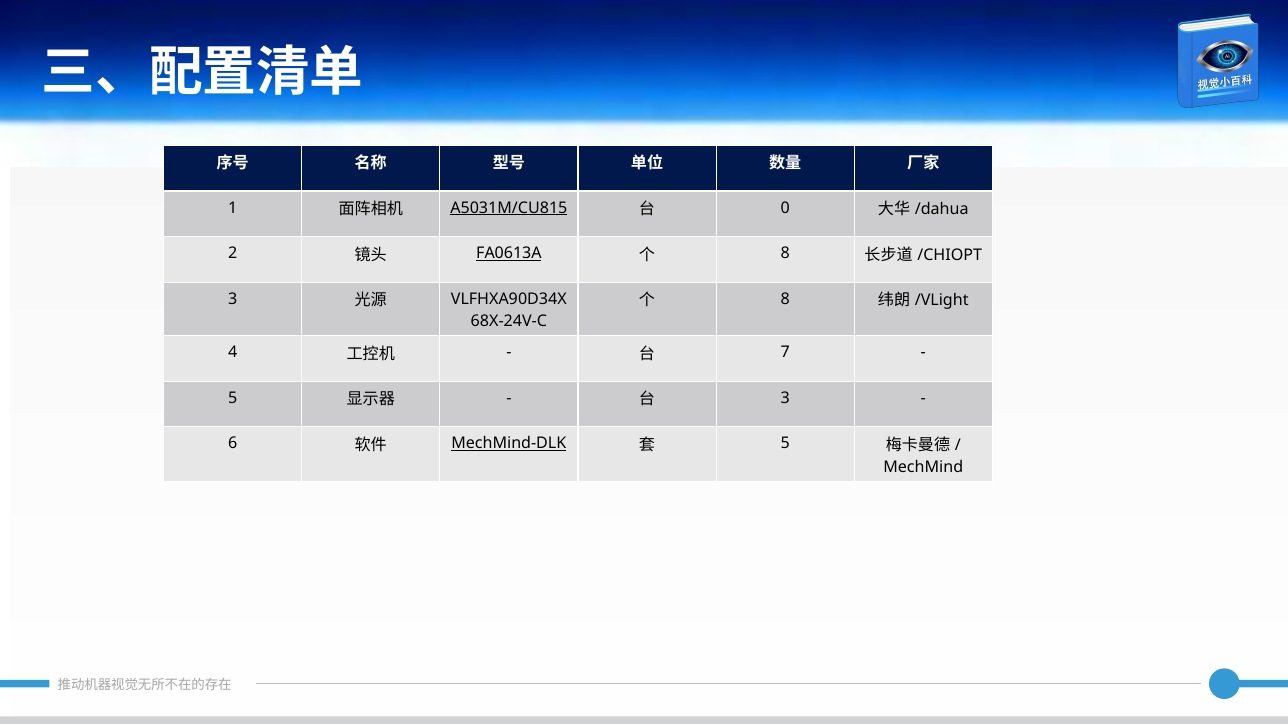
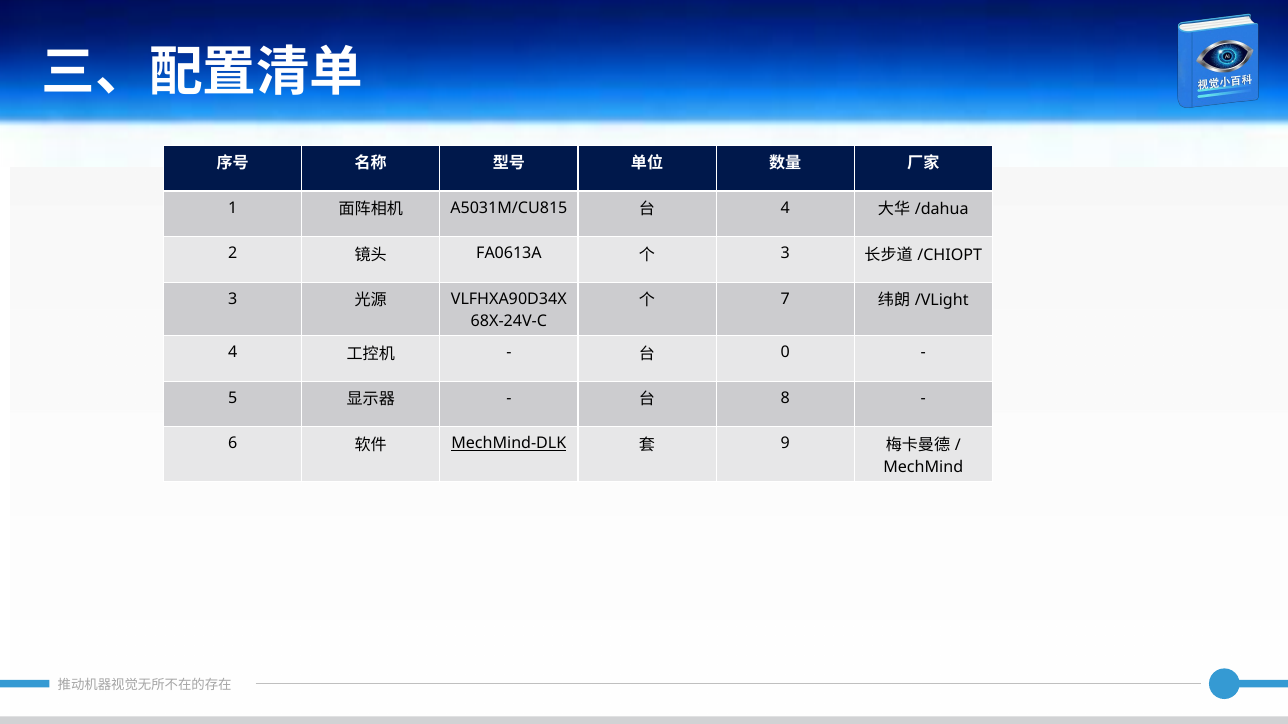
A5031M/CU815 underline: present -> none (509, 208)
0: 0 -> 4 (785, 208)
FA0613A underline: present -> none (509, 253)
8: 8 -> 3 (785, 253)
8: 8 -> 7 (785, 299)
7: 7 -> 0 (785, 353)
3: 3 -> 8 (785, 398)
5: 5 -> 9 (785, 444)
